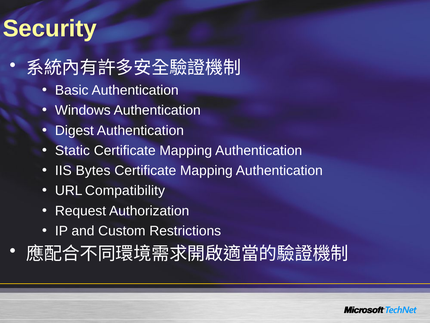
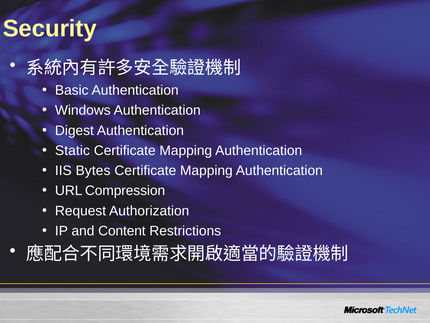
Compatibility: Compatibility -> Compression (125, 190)
Custom: Custom -> Content (122, 231)
